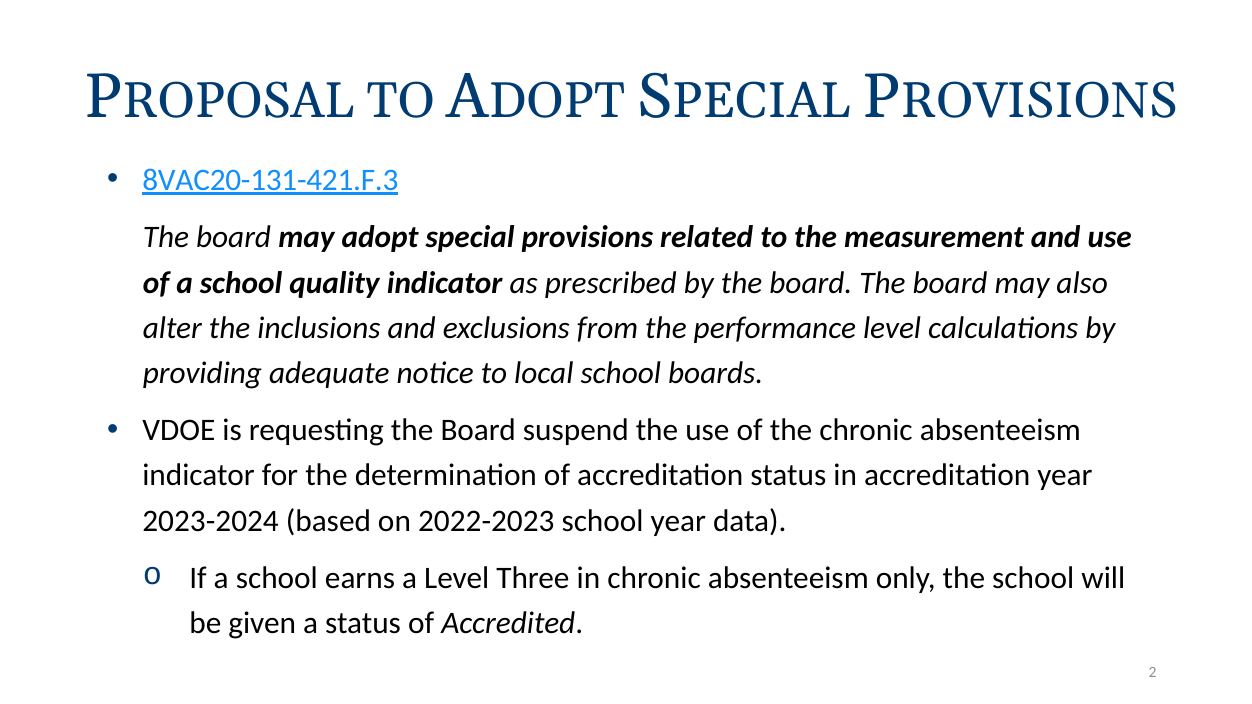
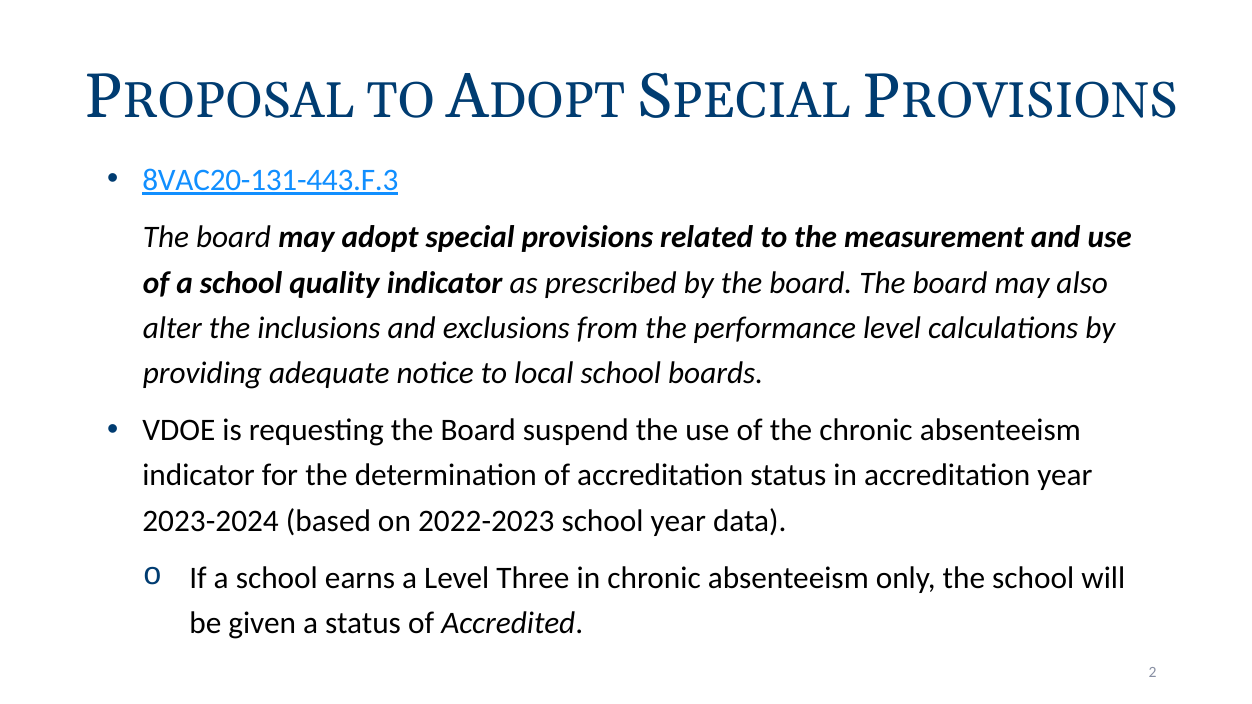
8VAC20-131-421.F.3: 8VAC20-131-421.F.3 -> 8VAC20-131-443.F.3 (270, 180)
